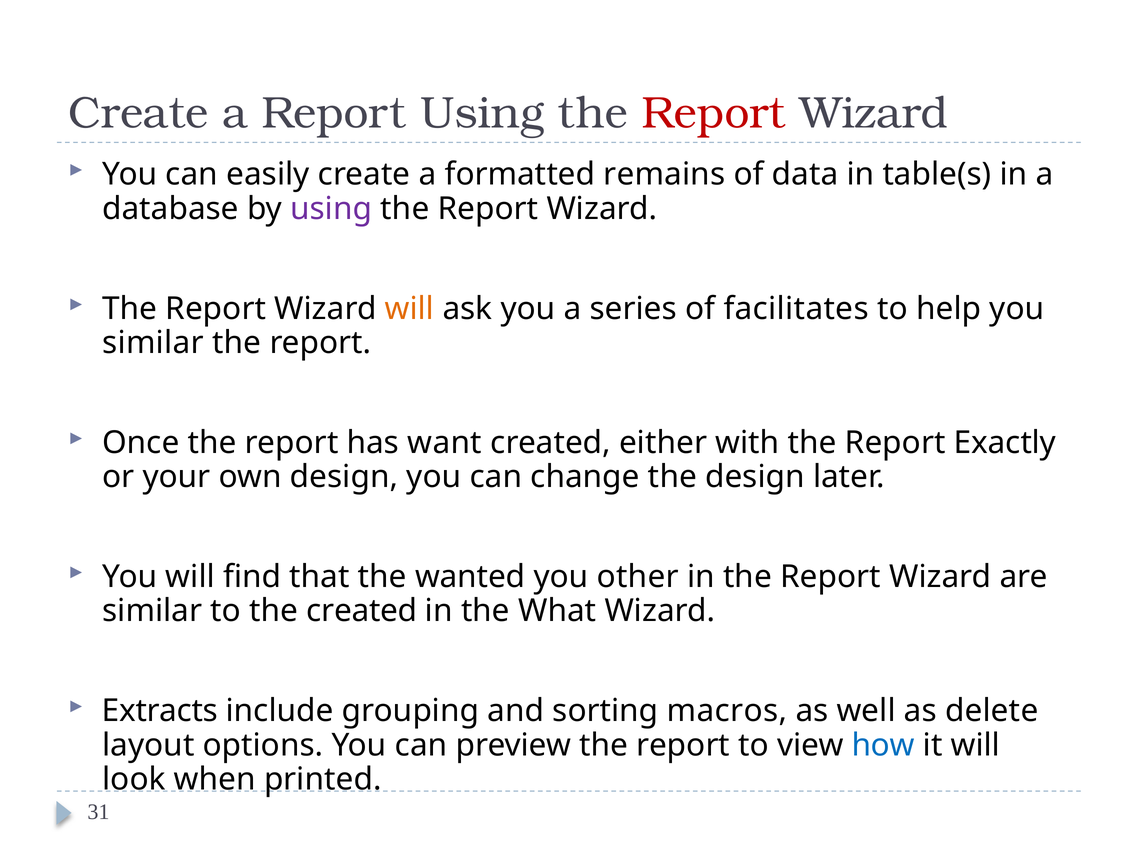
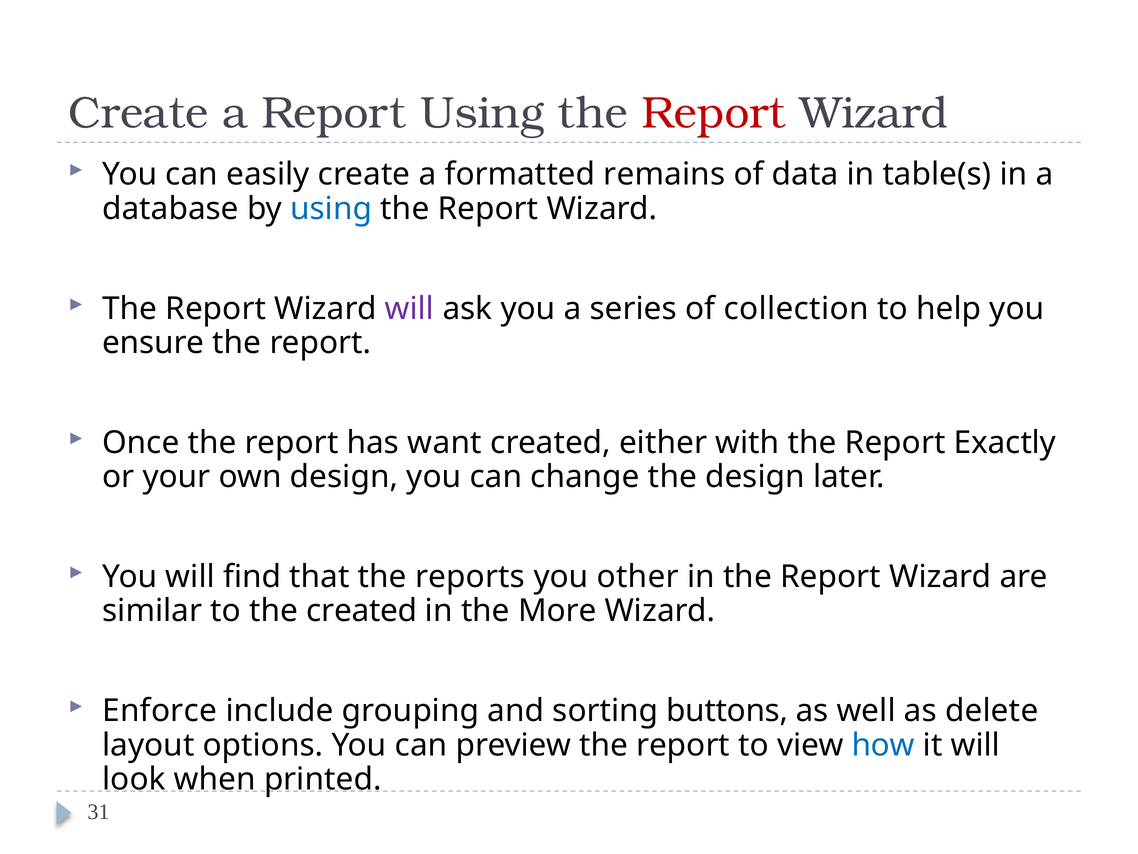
using colour: purple -> blue (331, 208)
will colour: orange -> purple (409, 308)
facilitates: facilitates -> collection (796, 308)
similar: similar -> ensure (153, 343)
wanted: wanted -> reports (470, 576)
What: What -> More (557, 611)
Extracts: Extracts -> Enforce (160, 711)
macros: macros -> buttons (727, 711)
